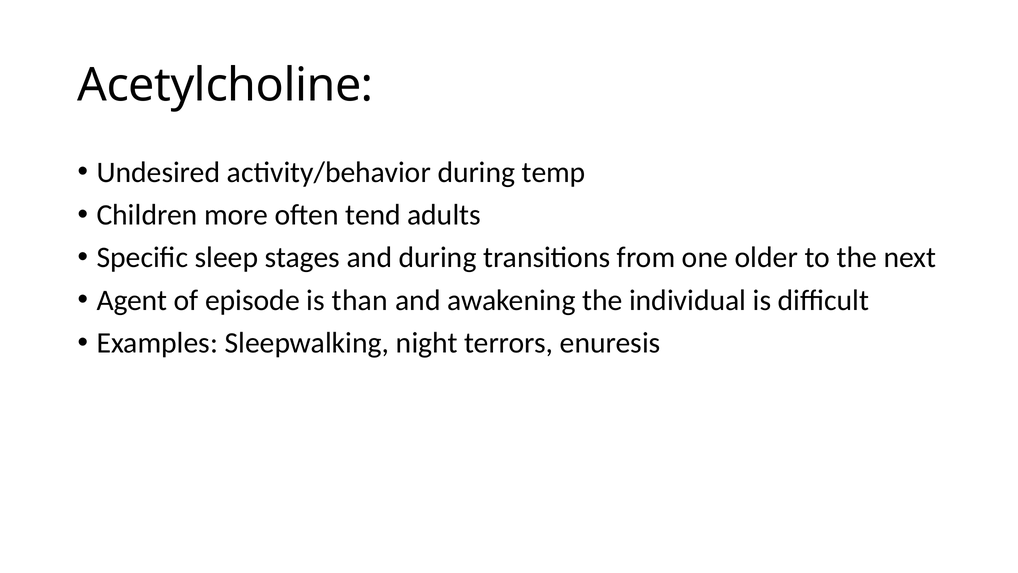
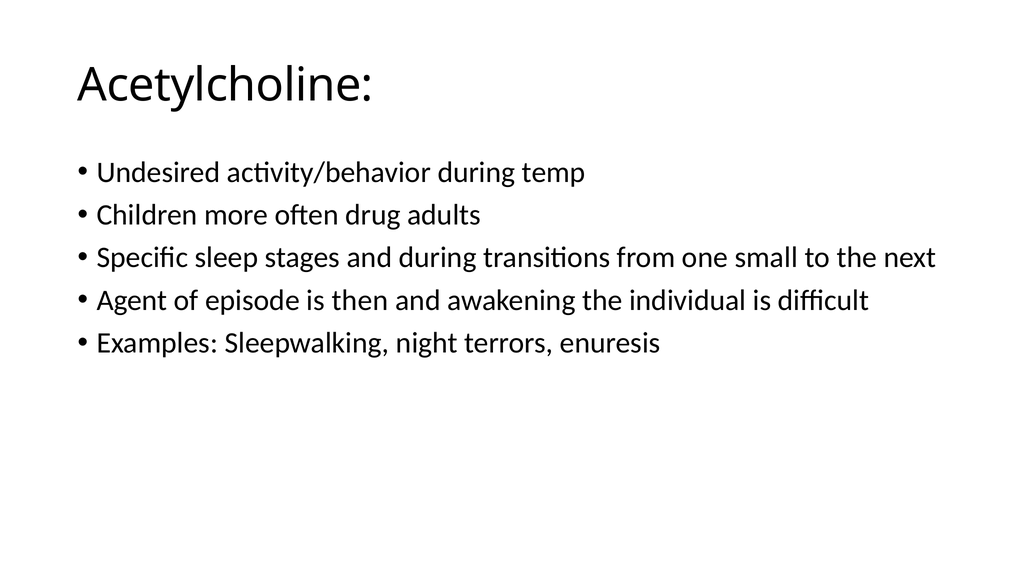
tend: tend -> drug (373, 215)
older: older -> small (766, 257)
than: than -> then (360, 300)
